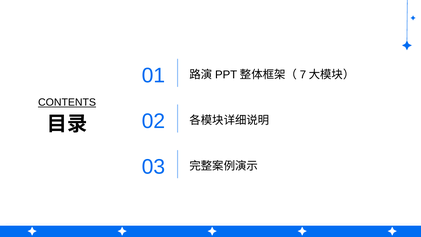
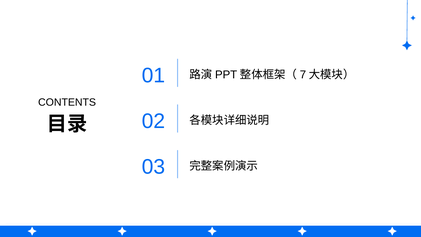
CONTENTS underline: present -> none (67, 102)
